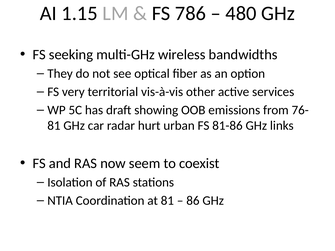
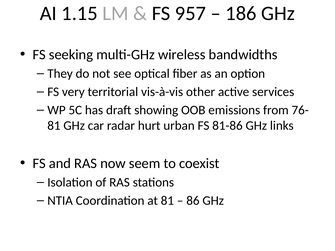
786: 786 -> 957 (190, 13)
480: 480 -> 186 (241, 13)
